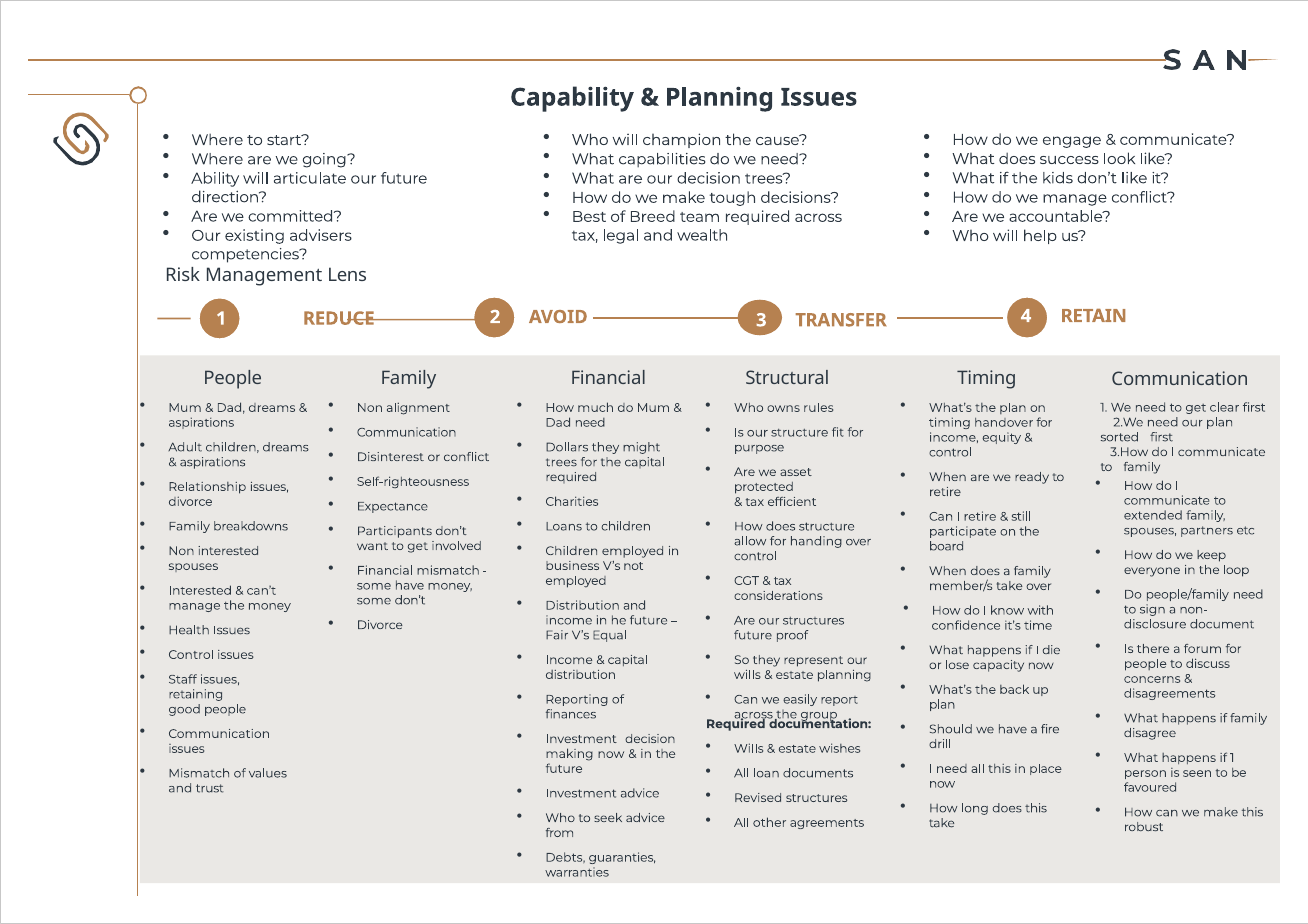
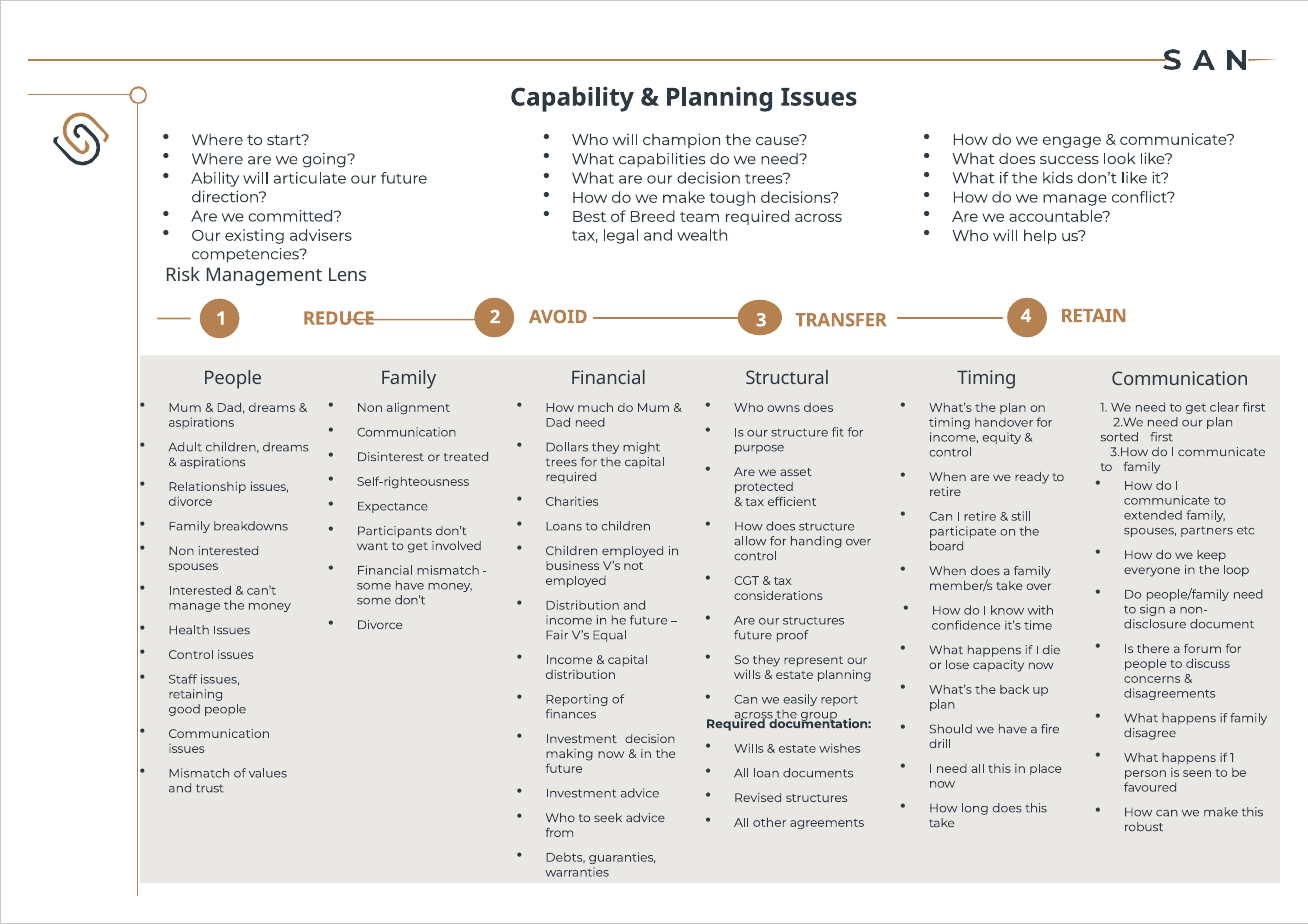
owns rules: rules -> does (818, 408)
or conflict: conflict -> treated (466, 457)
